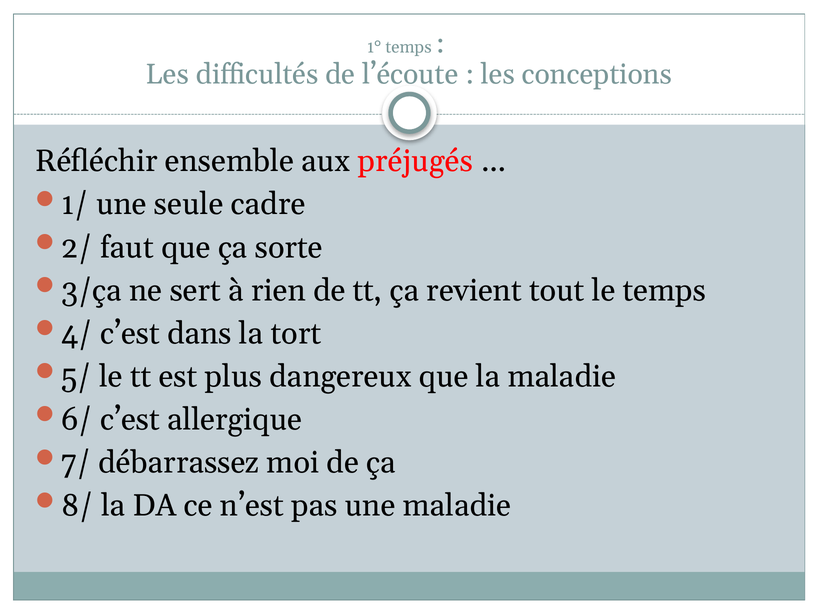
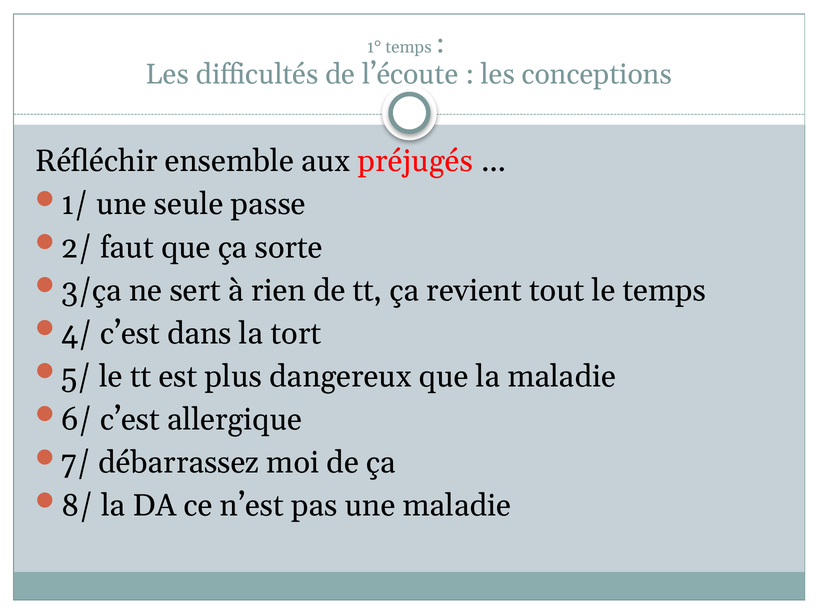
cadre: cadre -> passe (268, 204)
